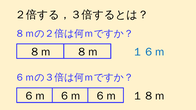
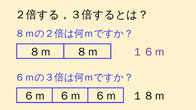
１６ｍ colour: blue -> purple (149, 52)
